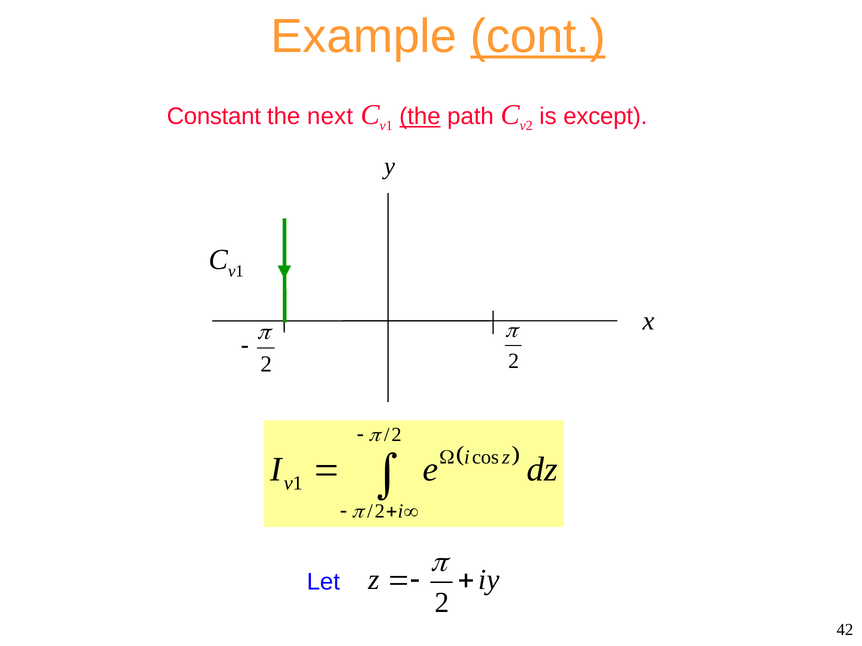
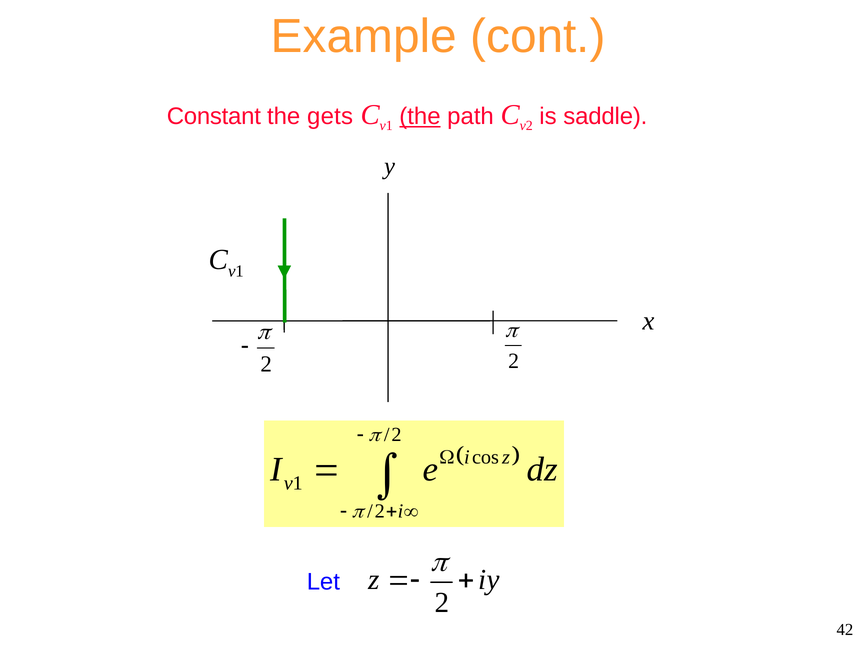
cont underline: present -> none (538, 36)
next: next -> gets (330, 116)
except: except -> saddle (605, 116)
